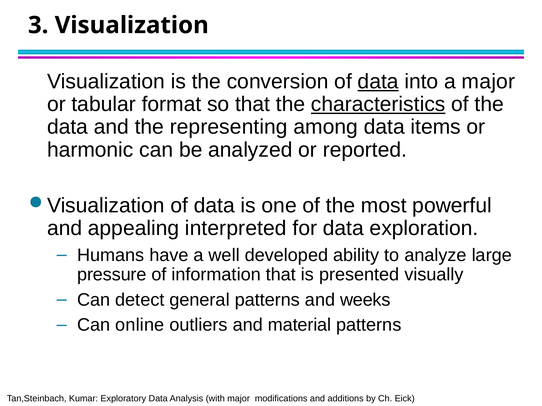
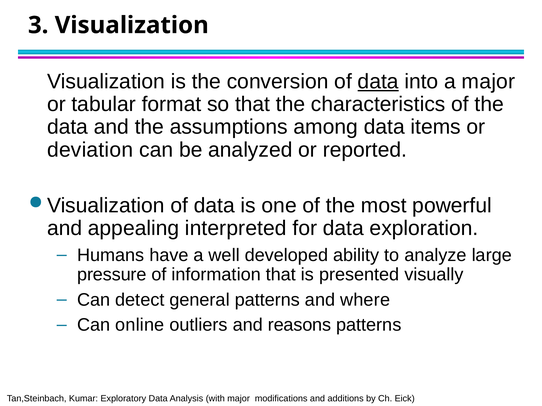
characteristics underline: present -> none (378, 104)
representing: representing -> assumptions (229, 127)
harmonic: harmonic -> deviation (90, 150)
weeks: weeks -> where (365, 300)
material: material -> reasons (300, 325)
